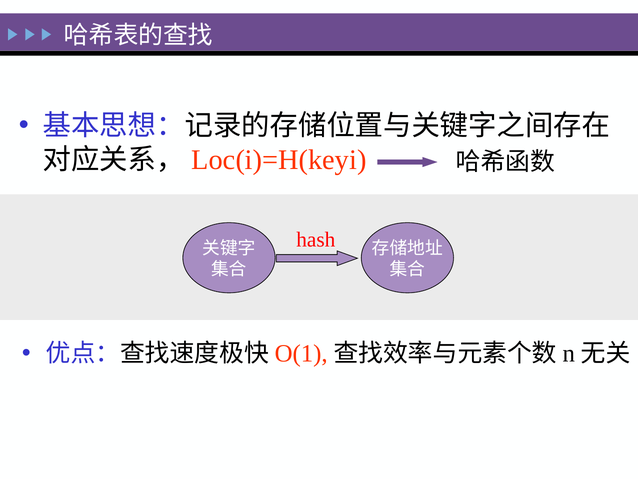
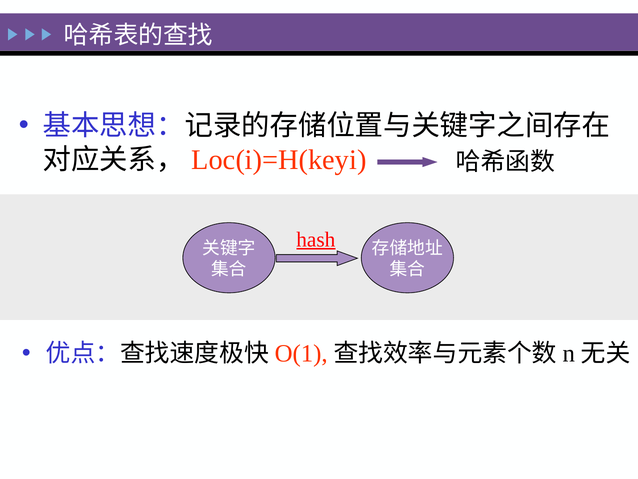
hash underline: none -> present (316, 239)
